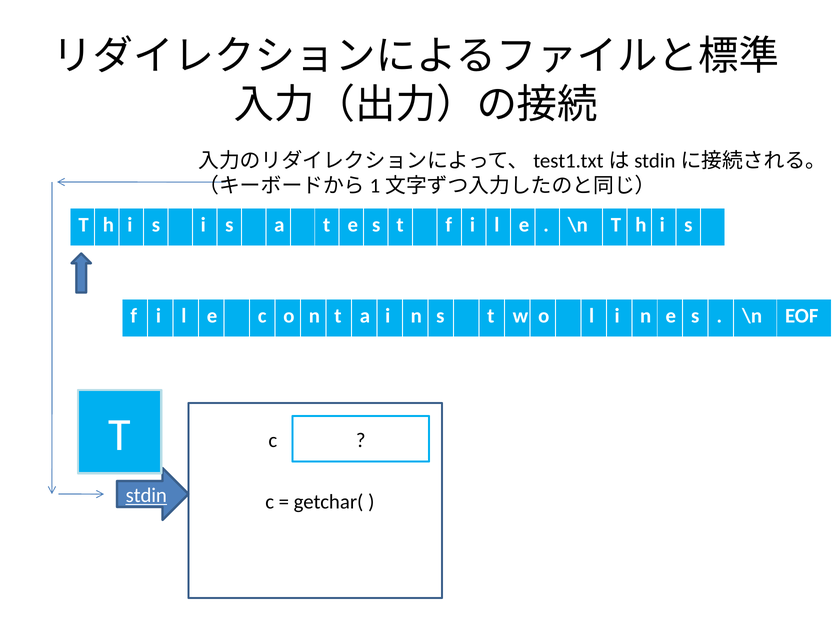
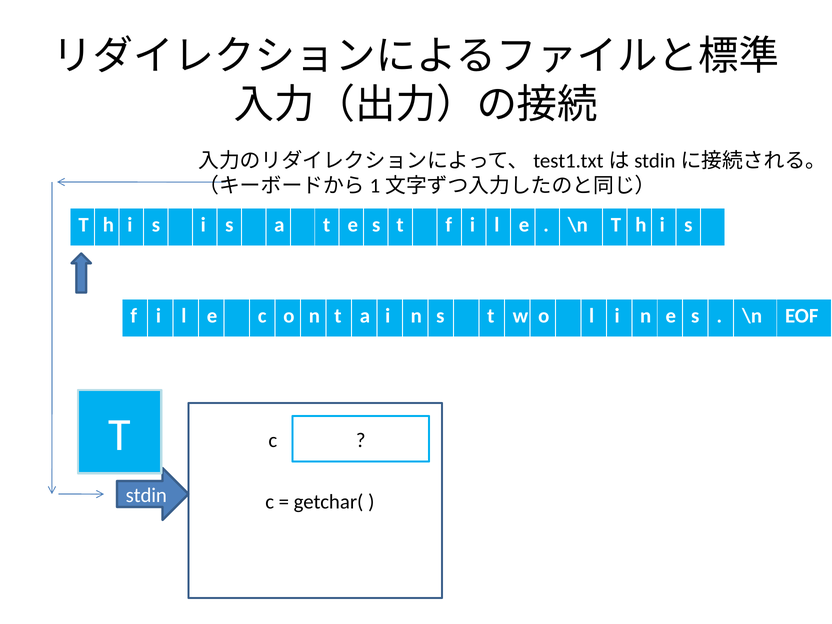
stdin underline: present -> none (146, 495)
